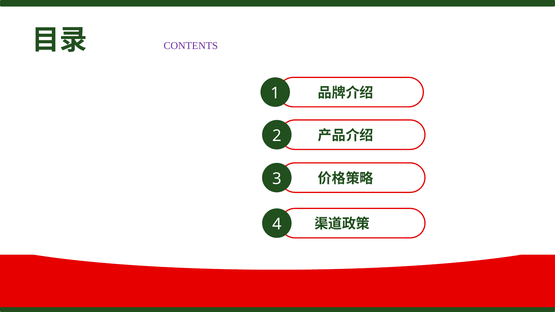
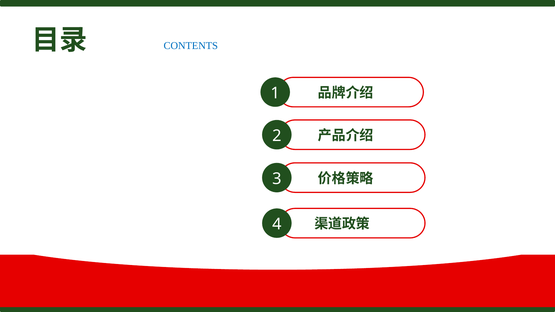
CONTENTS colour: purple -> blue (191, 46)
